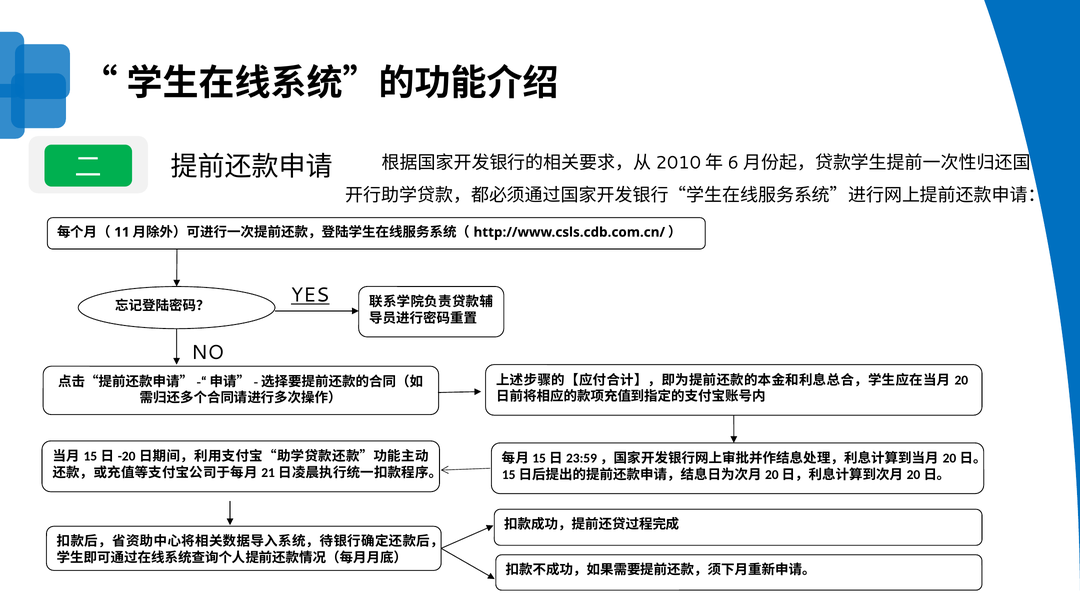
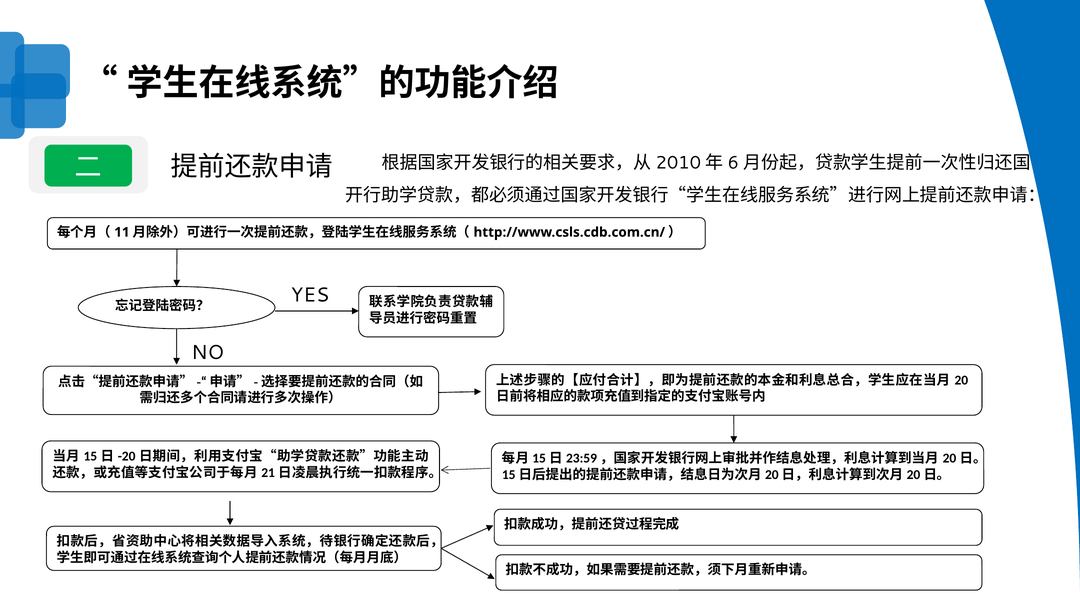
YES underline: present -> none (310, 295)
